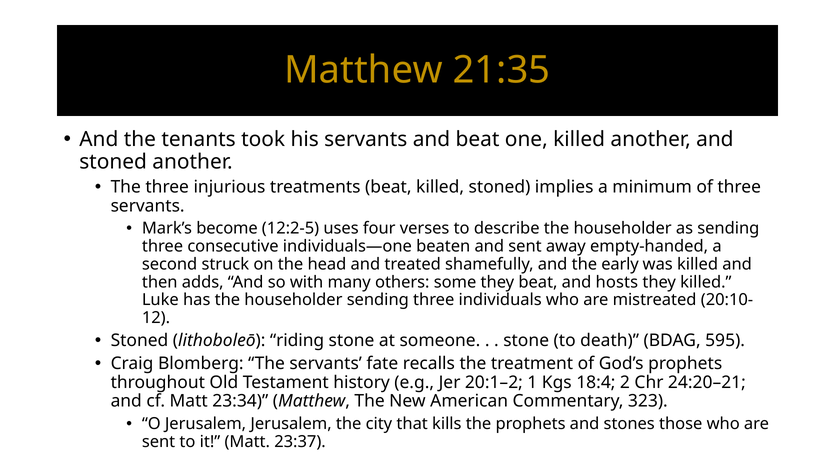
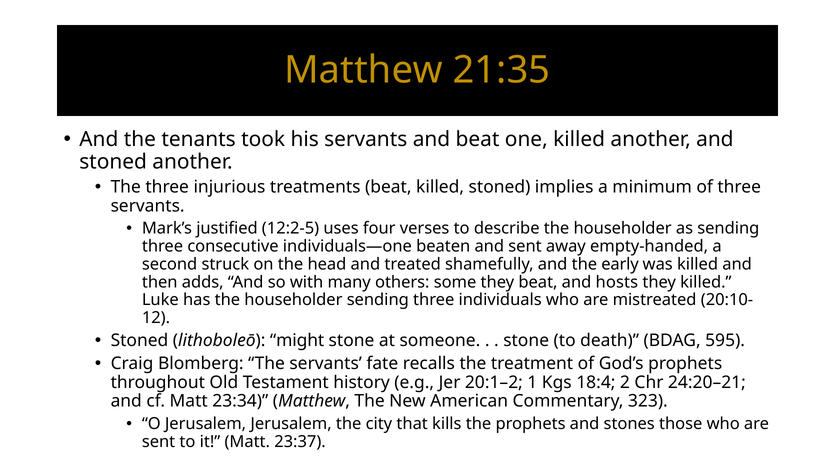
become: become -> justified (227, 228)
riding: riding -> might (297, 340)
